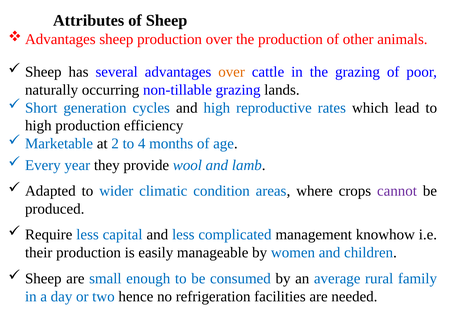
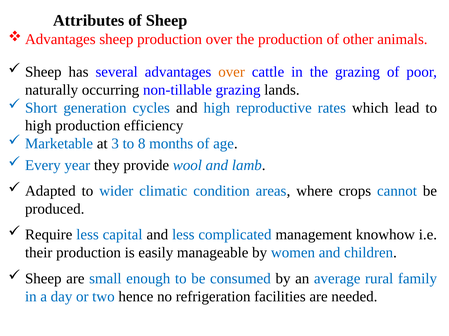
2: 2 -> 3 (115, 144)
4: 4 -> 8 (142, 144)
cannot colour: purple -> blue (397, 191)
